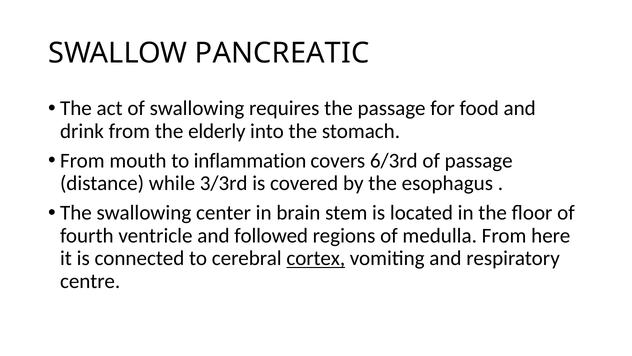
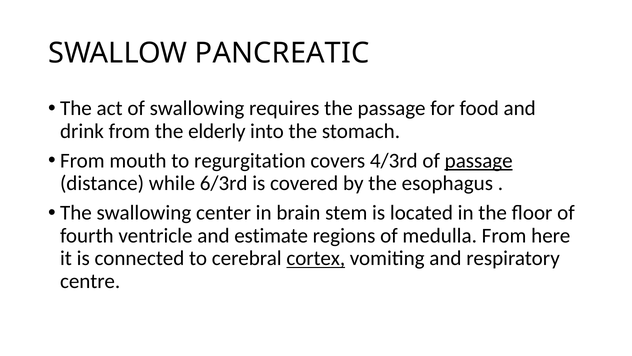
inflammation: inflammation -> regurgitation (250, 160)
6/3rd: 6/3rd -> 4/3rd (394, 160)
passage underline: none -> present (479, 160)
3/3rd: 3/3rd -> 6/3rd (224, 183)
followed: followed -> estimate (271, 235)
